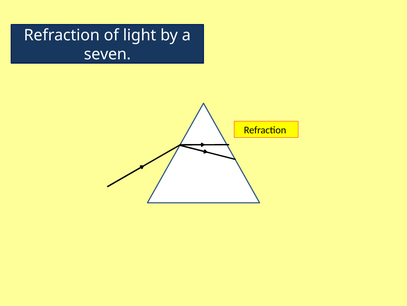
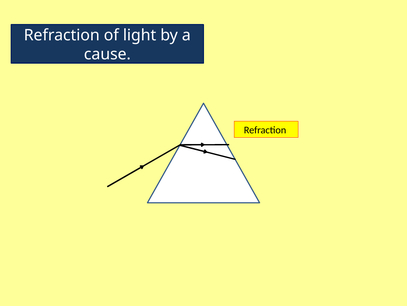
seven: seven -> cause (107, 54)
